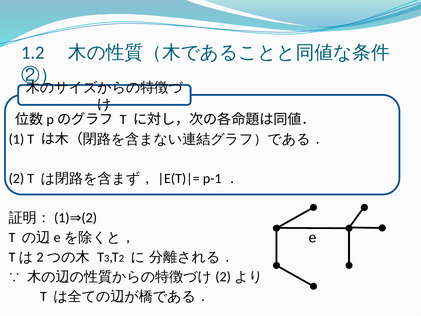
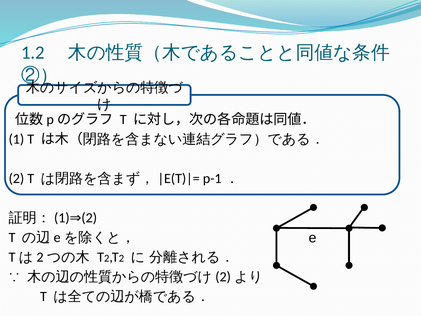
T 3: 3 -> 2 (107, 258)
